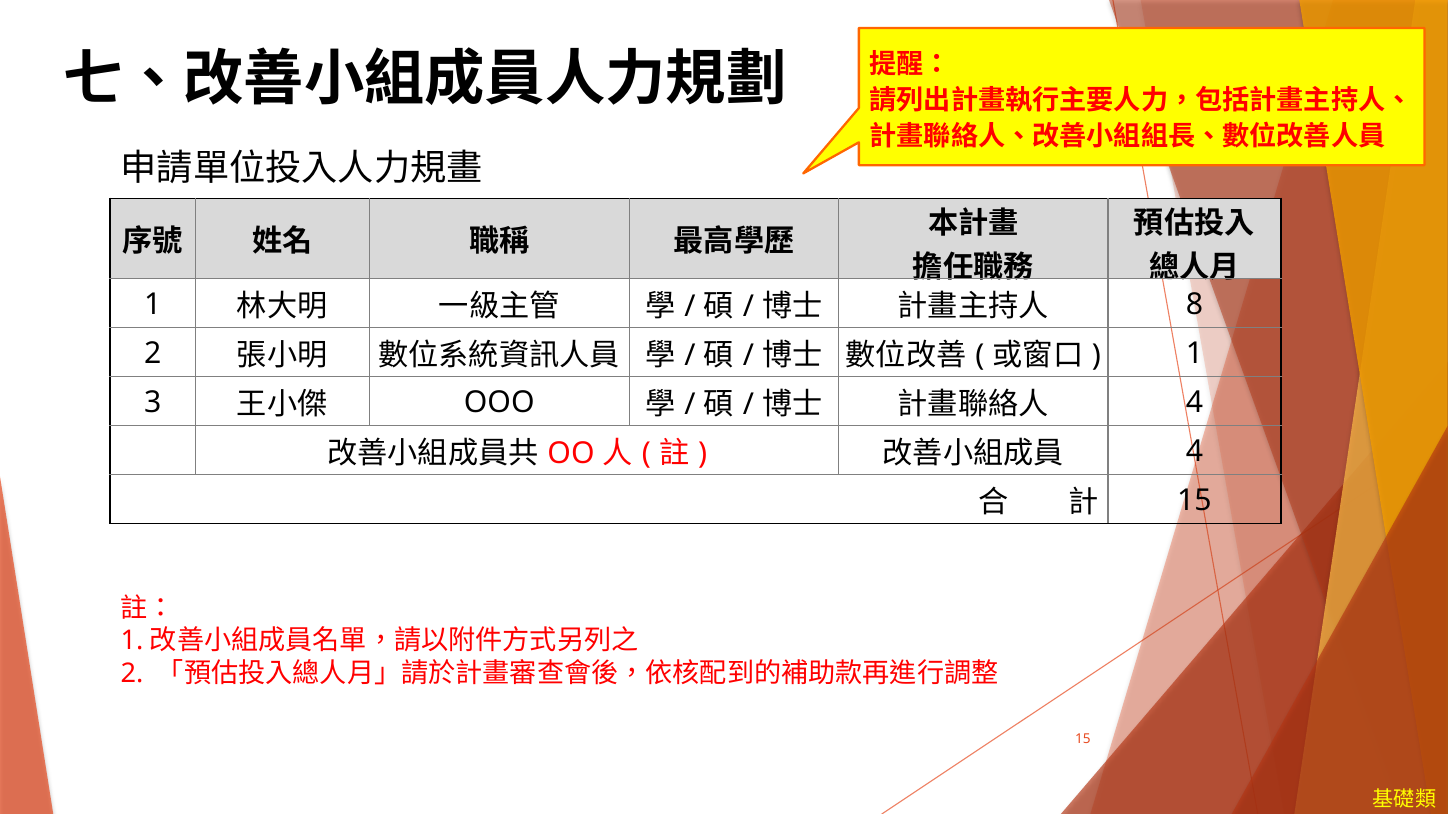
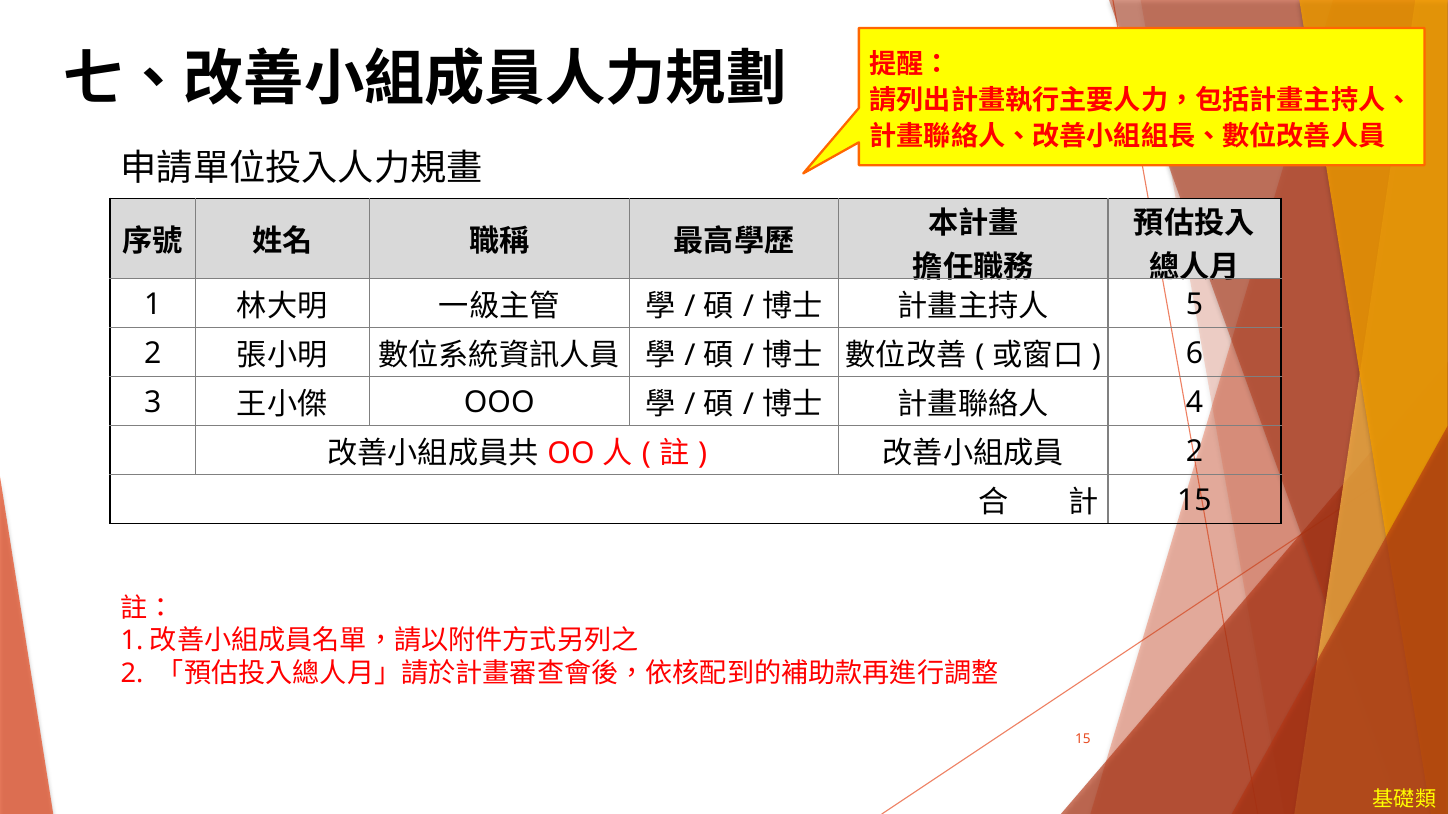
8: 8 -> 5 (1194, 305)
1: 1 -> 6 (1194, 354)
4: 4 -> 2 (1194, 452)
